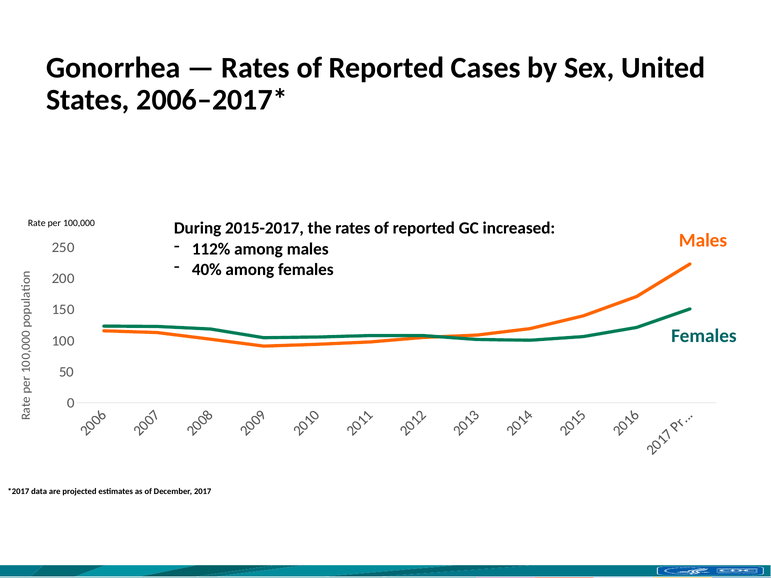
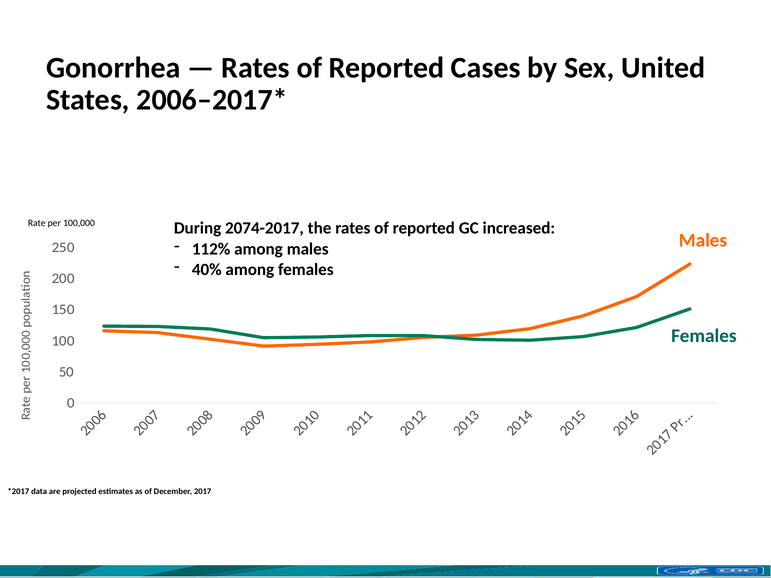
2015-2017: 2015-2017 -> 2074-2017 (264, 228)
